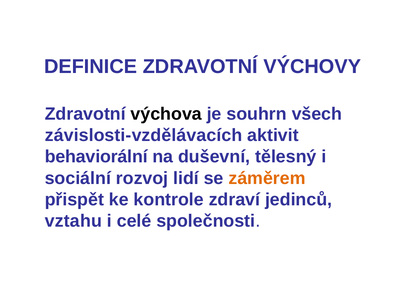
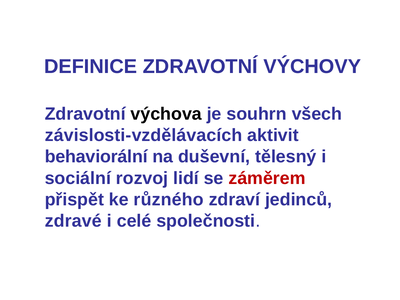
záměrem colour: orange -> red (267, 178)
kontrole: kontrole -> různého (169, 199)
vztahu: vztahu -> zdravé (73, 221)
